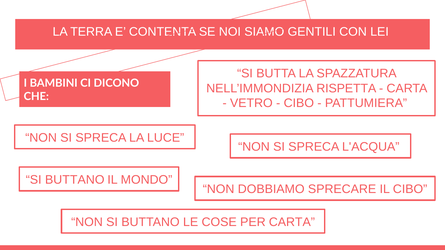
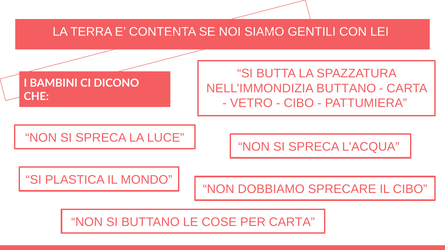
NELL’IMMONDIZIA RISPETTA: RISPETTA -> BUTTANO (346, 88)
BUTTANO: BUTTANO -> PLASTICA (75, 180)
